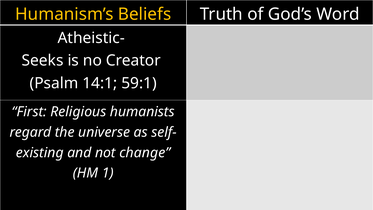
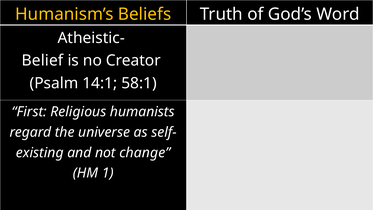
Seeks: Seeks -> Belief (42, 61)
59:1: 59:1 -> 58:1 (139, 83)
